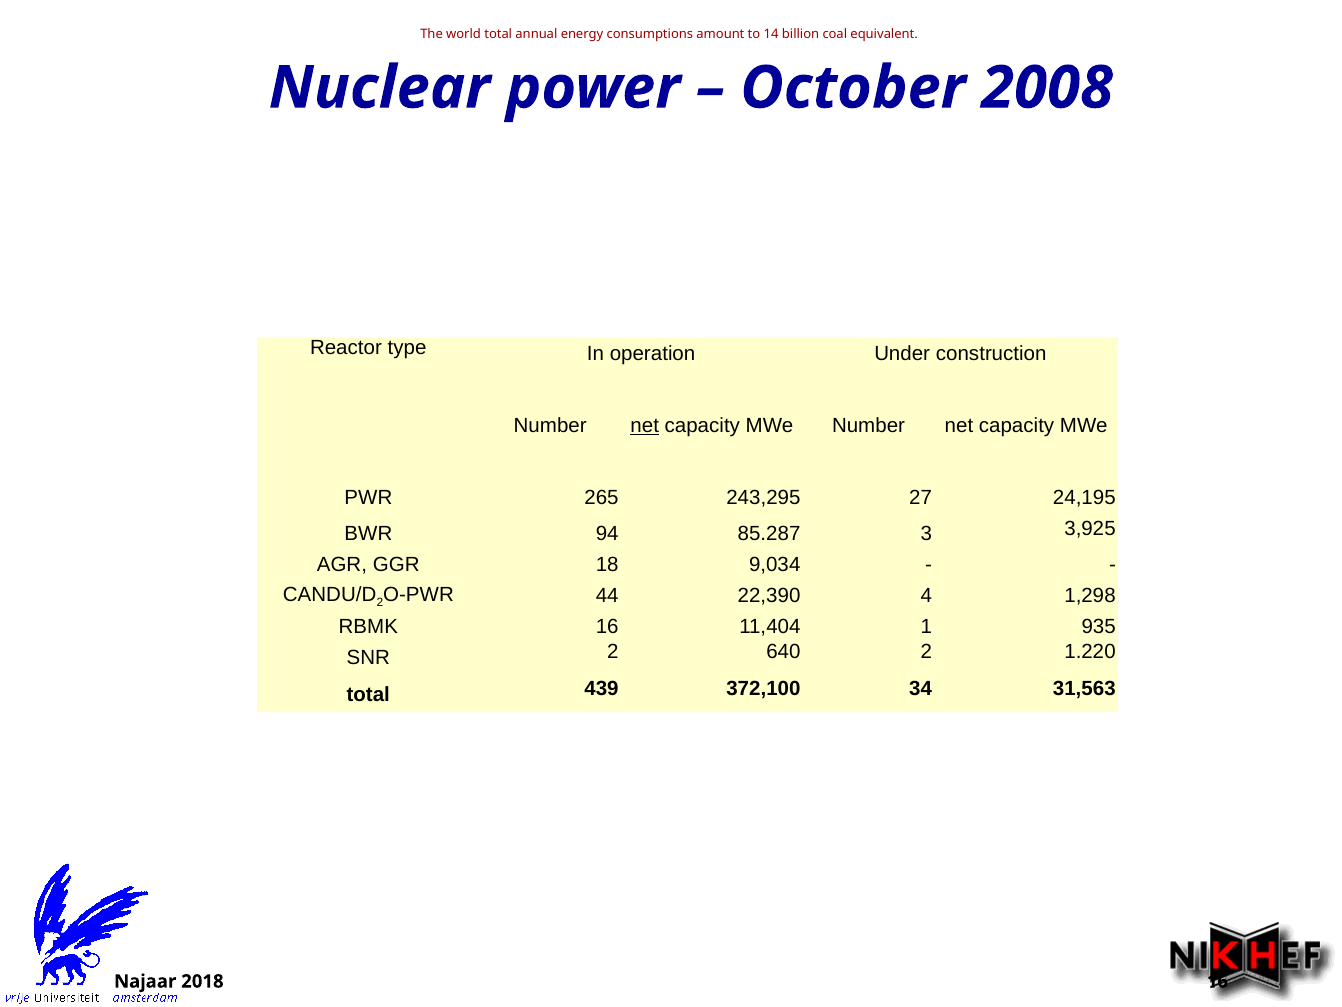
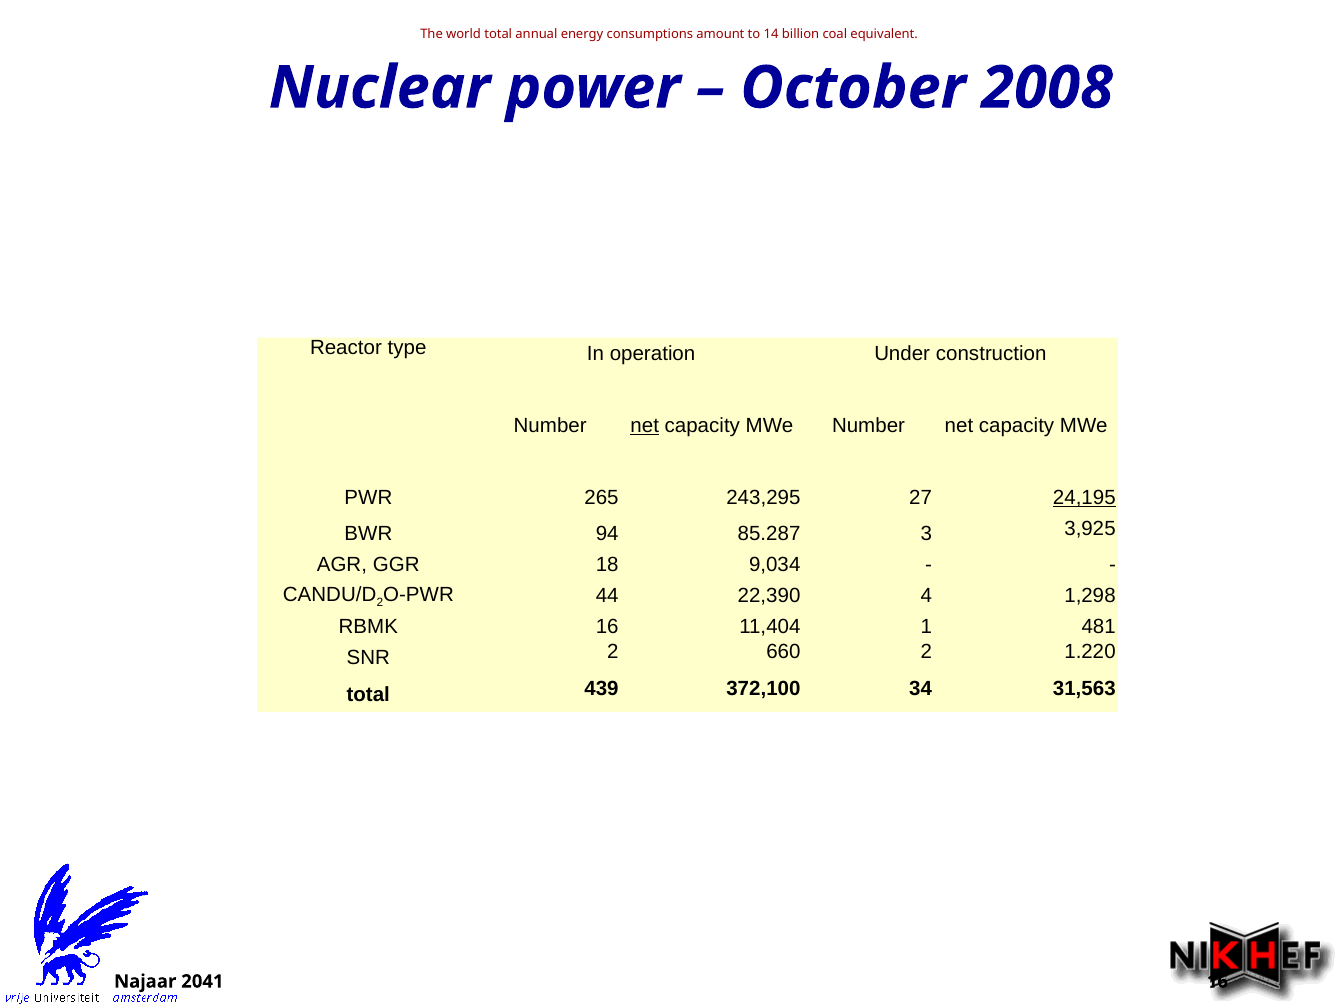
24,195 underline: none -> present (1084, 497)
935: 935 -> 481 (1099, 627)
640: 640 -> 660 (783, 652)
2018: 2018 -> 2041 (202, 981)
